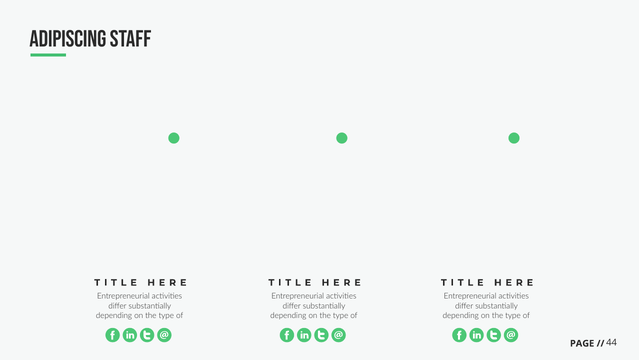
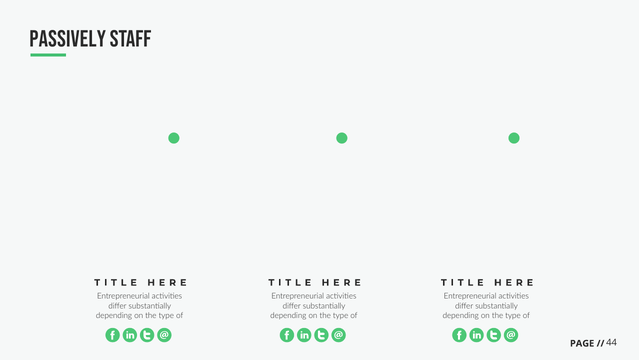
ADIPISCING: ADIPISCING -> PASSIVELY (68, 39)
